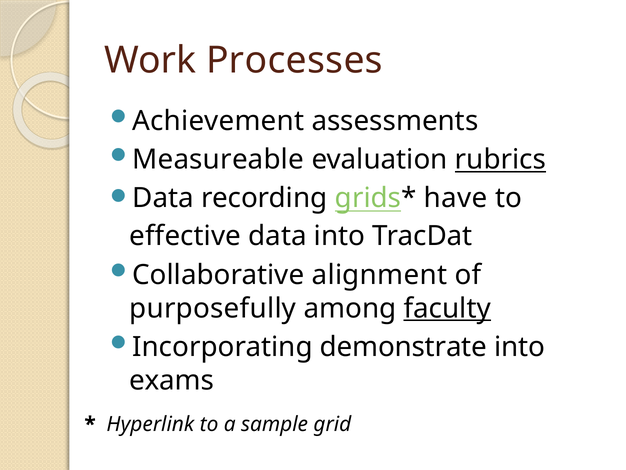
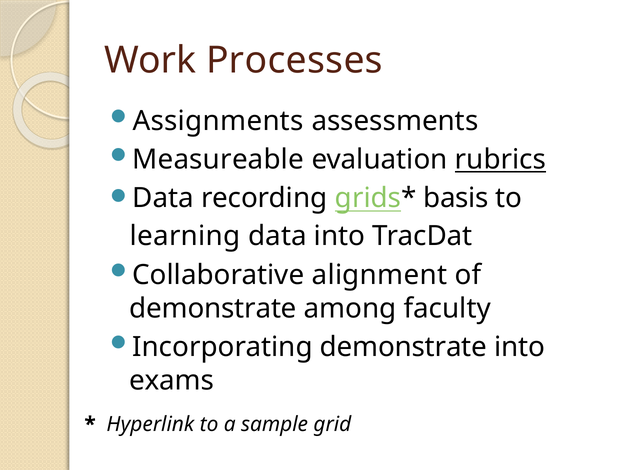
Achievement: Achievement -> Assignments (218, 121)
have: have -> basis (456, 198)
effective: effective -> learning (185, 236)
purposefully: purposefully -> demonstrate (213, 308)
faculty underline: present -> none (447, 308)
